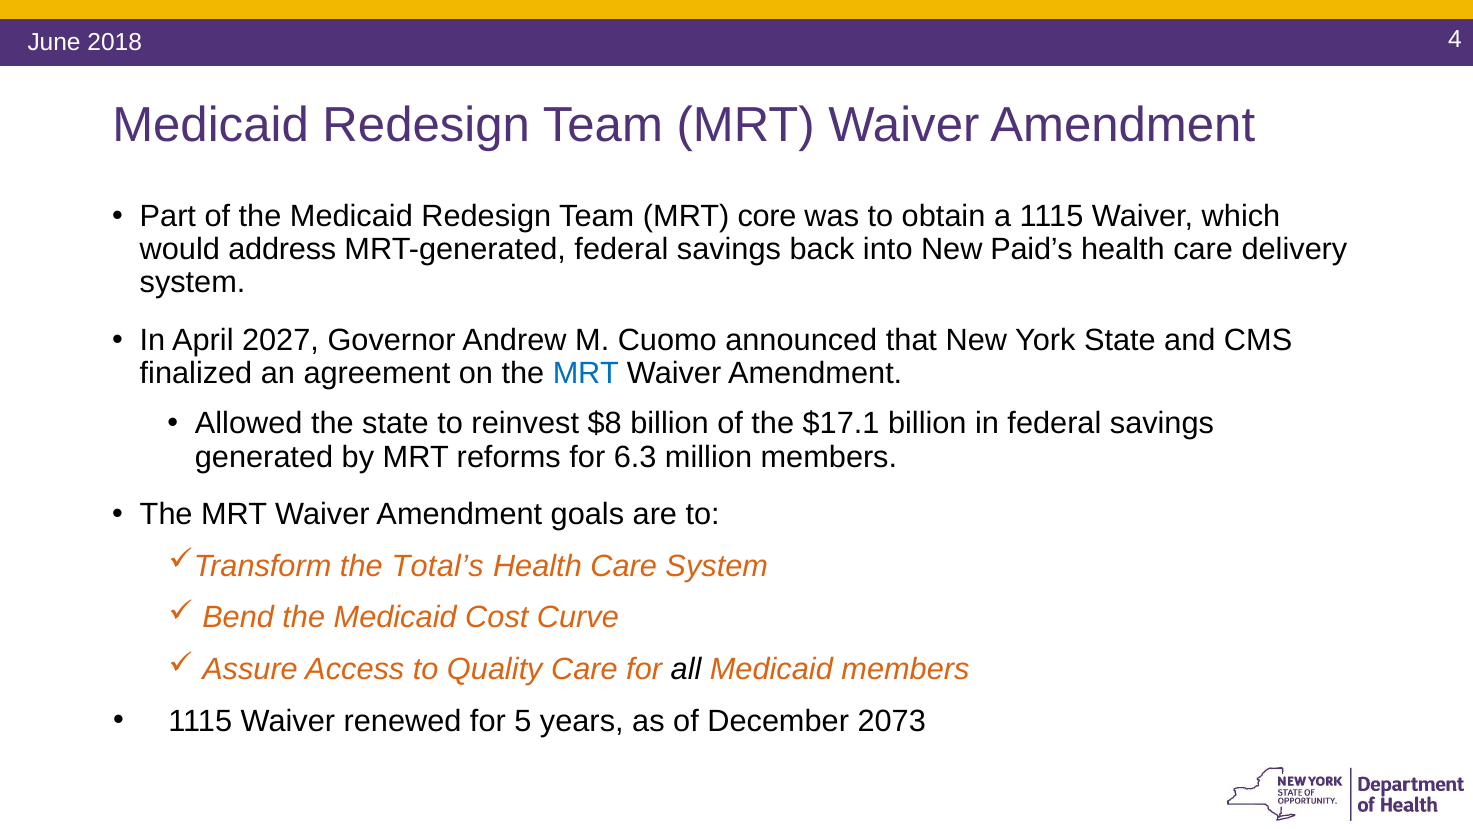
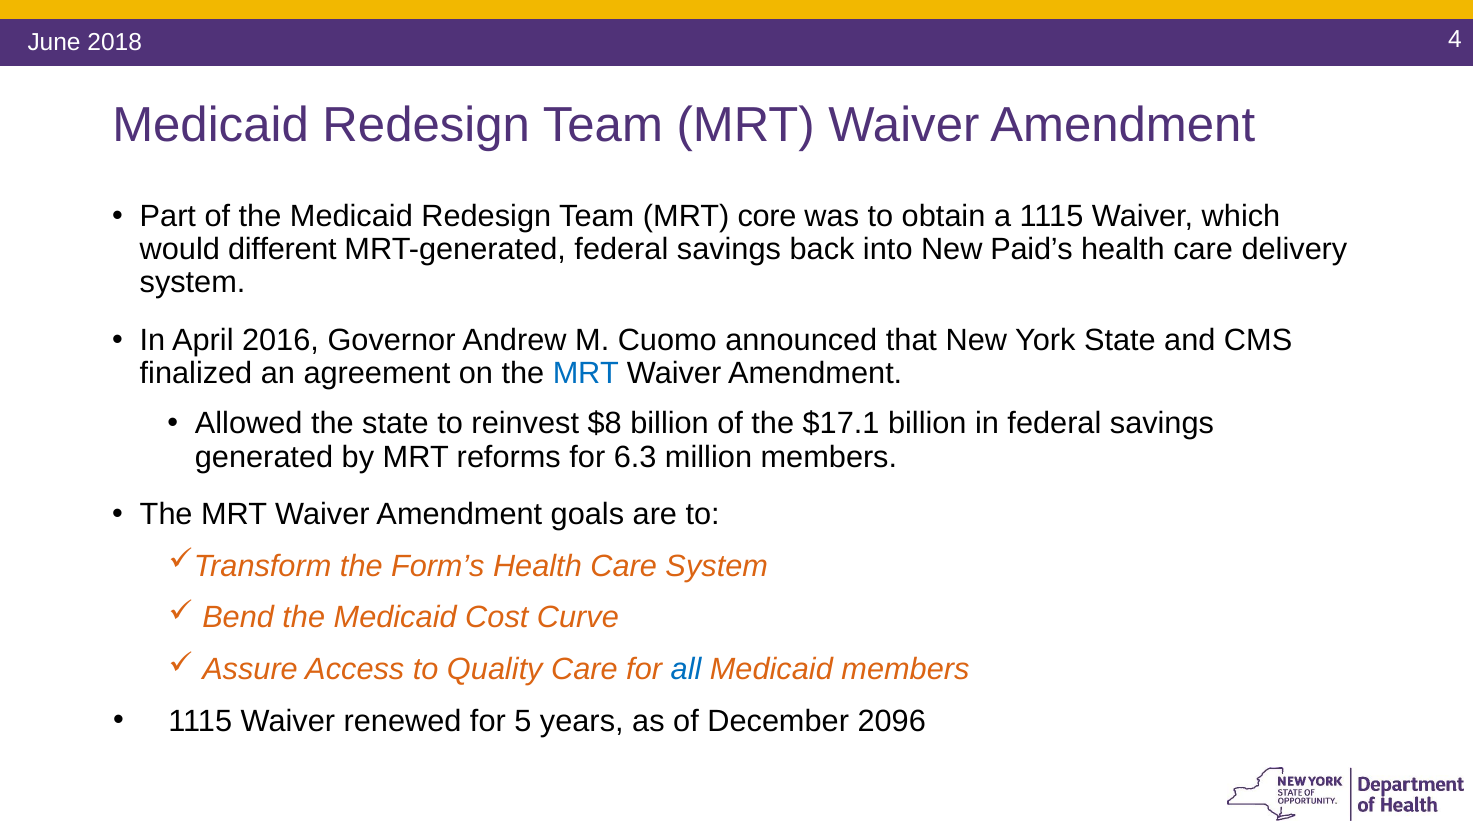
address: address -> different (282, 249)
2027: 2027 -> 2016 (280, 340)
Total’s: Total’s -> Form’s (438, 566)
all colour: black -> blue (686, 669)
2073: 2073 -> 2096 (892, 721)
